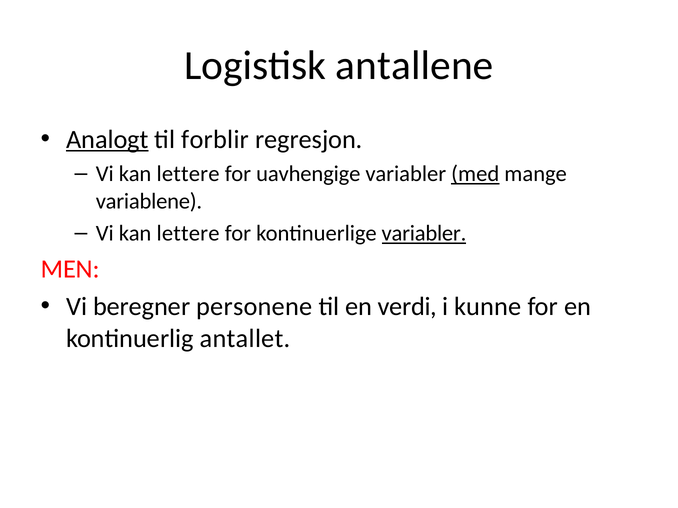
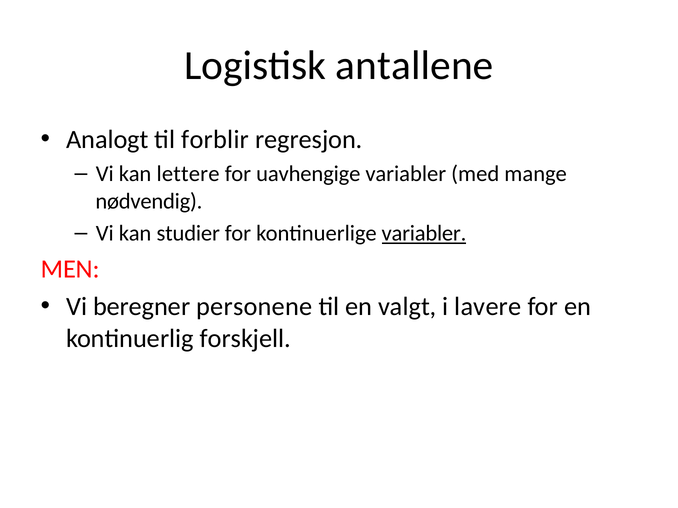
Analogt underline: present -> none (107, 140)
med underline: present -> none (475, 174)
variablene: variablene -> nødvendig (149, 201)
lettere: lettere -> studier (188, 234)
verdi: verdi -> valgt (407, 307)
kunne: kunne -> lavere (488, 307)
antallet: antallet -> forskjell (245, 339)
